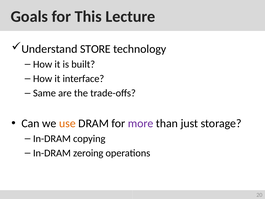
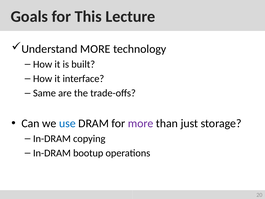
Understand STORE: STORE -> MORE (95, 49)
use colour: orange -> blue (67, 123)
zeroing: zeroing -> bootup (88, 153)
